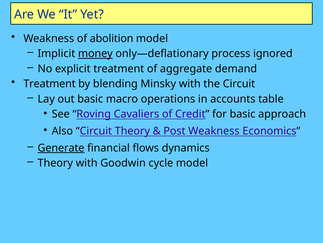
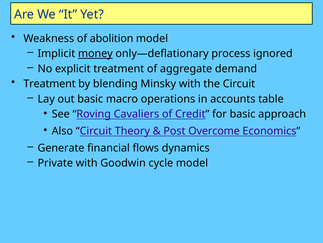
Post Weakness: Weakness -> Overcome (214, 131)
Generate underline: present -> none (61, 147)
Theory: Theory -> Private (55, 163)
